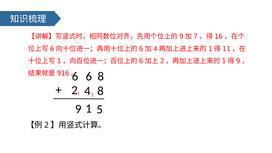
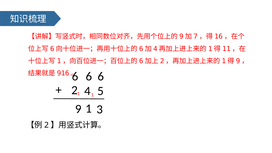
8: 8 -> 6 (101, 76)
4 8: 8 -> 5 (100, 91)
5: 5 -> 3 (100, 109)
